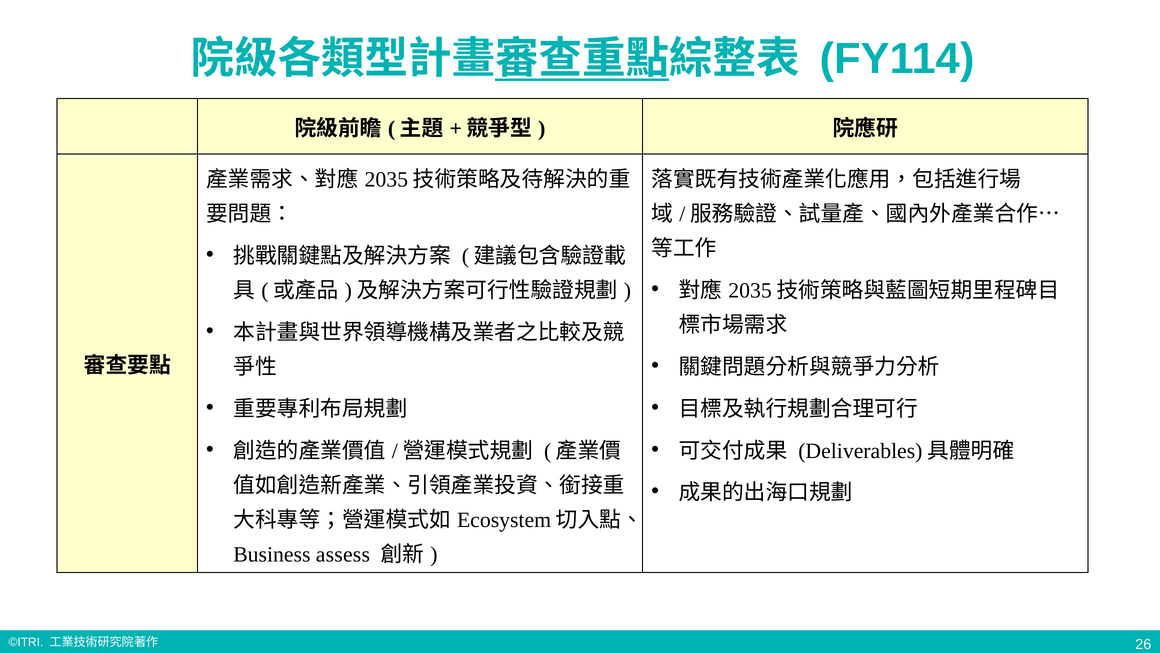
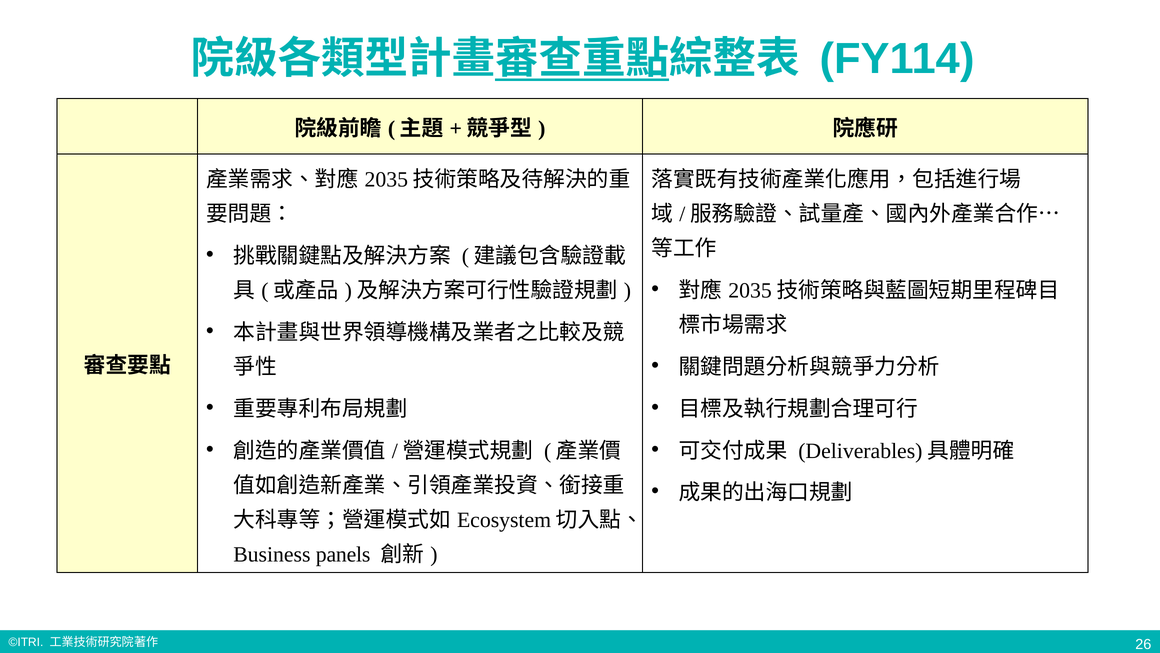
assess: assess -> panels (343, 554)
